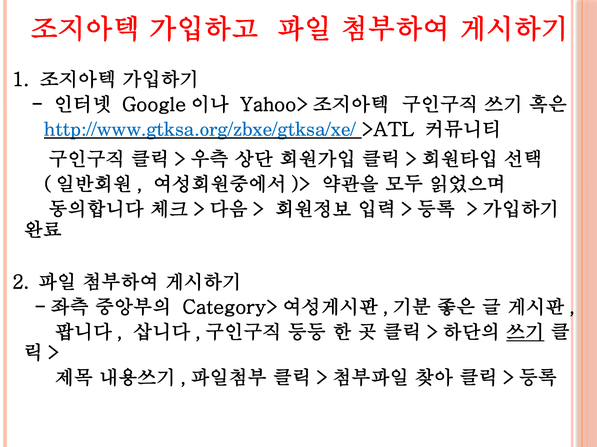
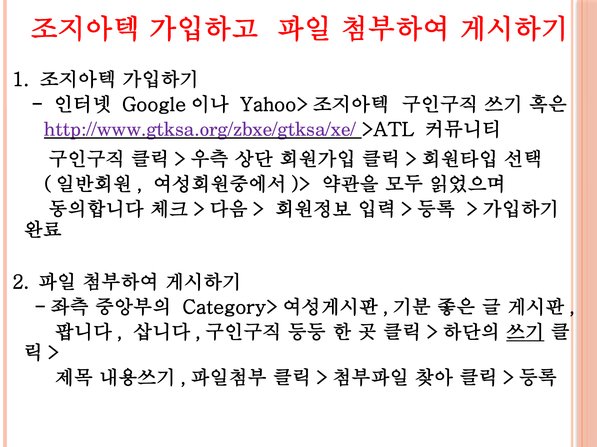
http://www.gtksa.org/zbxe/gtksa/xe/ colour: blue -> purple (200, 130)
